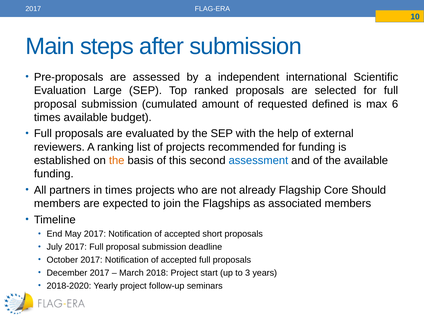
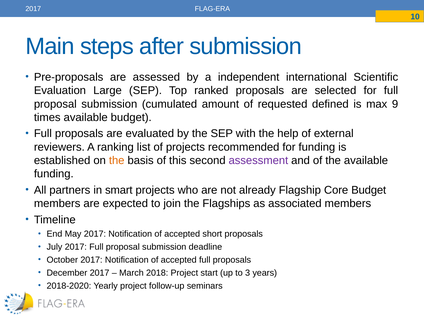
6: 6 -> 9 (395, 104)
assessment colour: blue -> purple (258, 160)
in times: times -> smart (119, 190)
Core Should: Should -> Budget (369, 190)
